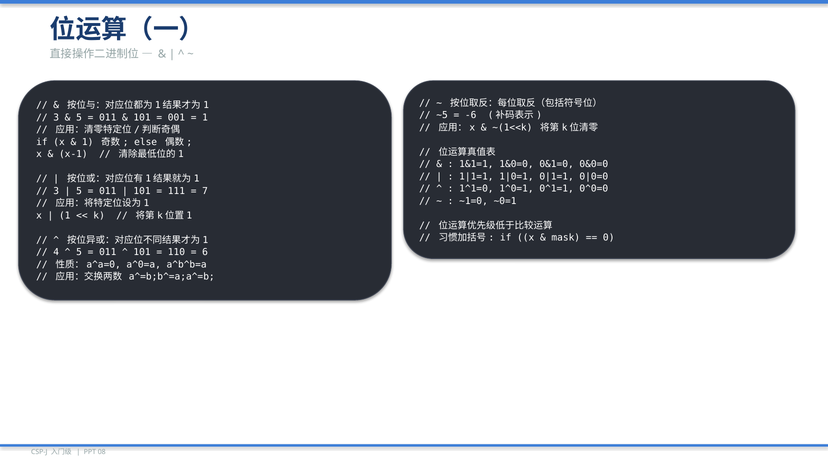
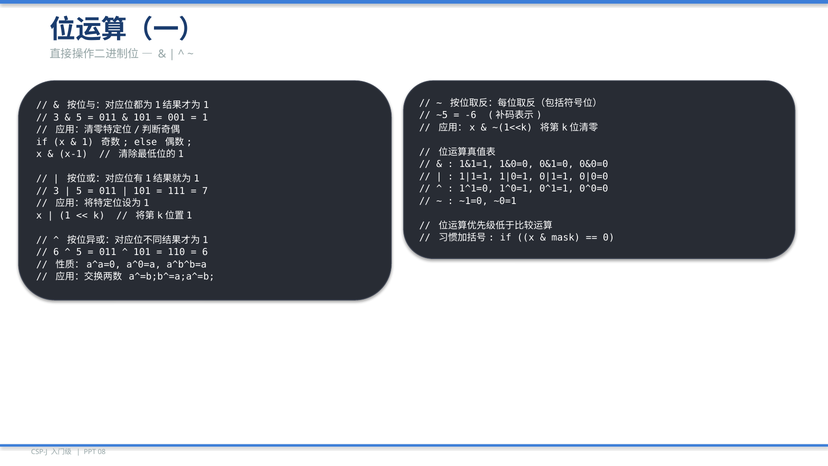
4: 4 -> 6 (56, 252)
